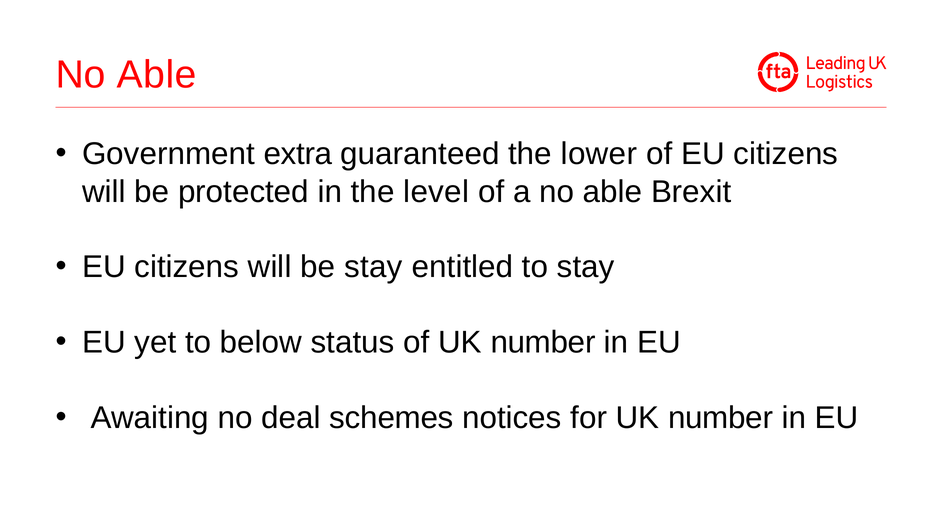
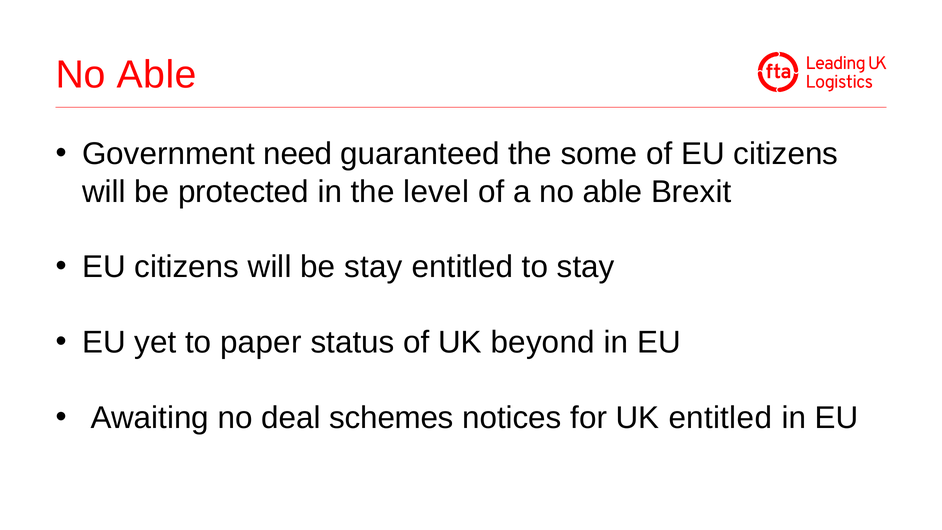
extra: extra -> need (298, 154)
lower: lower -> some (599, 154)
below: below -> paper (261, 342)
of UK number: number -> beyond (543, 342)
for UK number: number -> entitled (720, 418)
